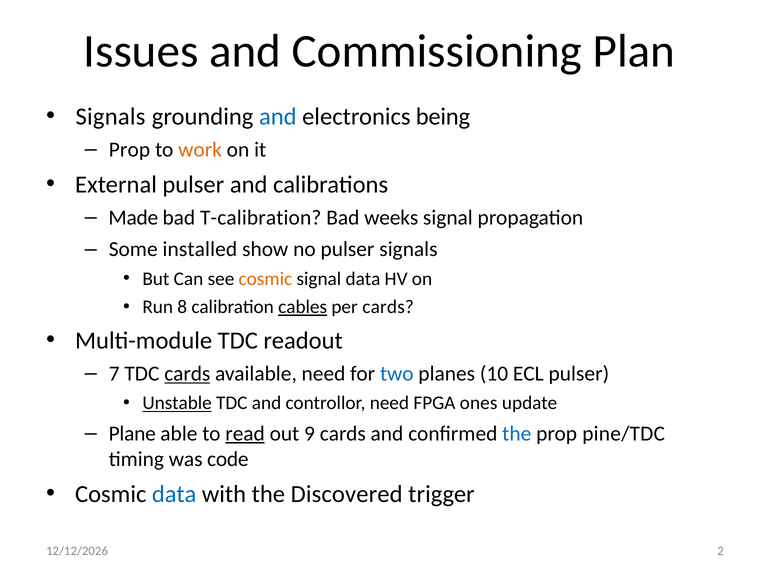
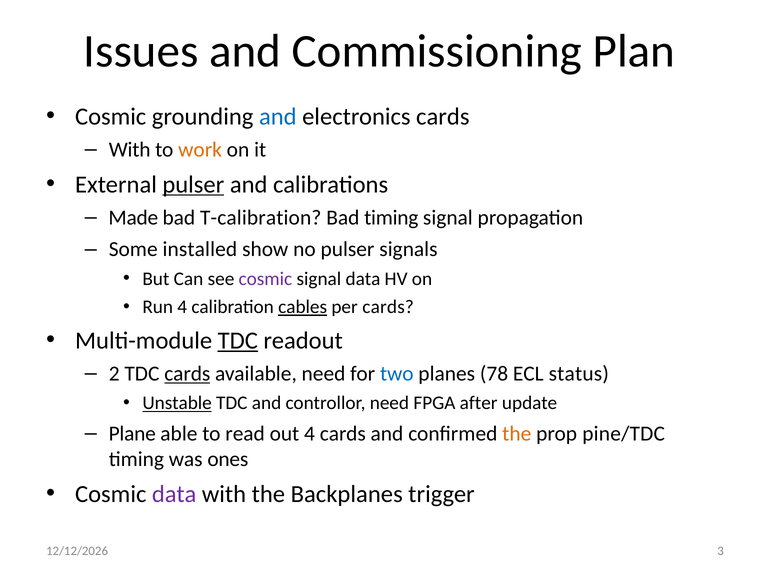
Signals: Signals -> Cosmic (111, 117)
electronics being: being -> cards (443, 117)
Prop: Prop -> With (130, 150)
pulser underline: none -> present (193, 185)
Bad weeks: weeks -> timing (391, 218)
cosmic colour: orange -> purple (265, 279)
Run 8: 8 -> 4 (182, 307)
TDC underline: none -> present (238, 341)
7: 7 -> 2 (114, 374)
10: 10 -> 78 (494, 374)
ECL pulser: pulser -> status (579, 374)
ones: ones -> after (479, 403)
read underline: present -> none (245, 434)
out 9: 9 -> 4 (310, 434)
the colour: blue -> orange (517, 434)
code: code -> ones (228, 460)
data colour: blue -> purple (174, 494)
Discovered: Discovered -> Backplanes (347, 494)
2: 2 -> 3 (721, 551)
